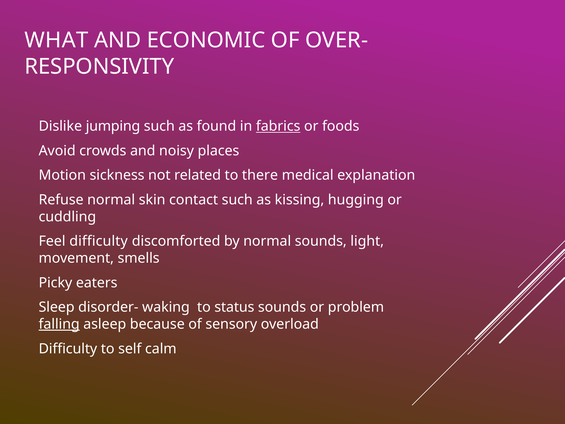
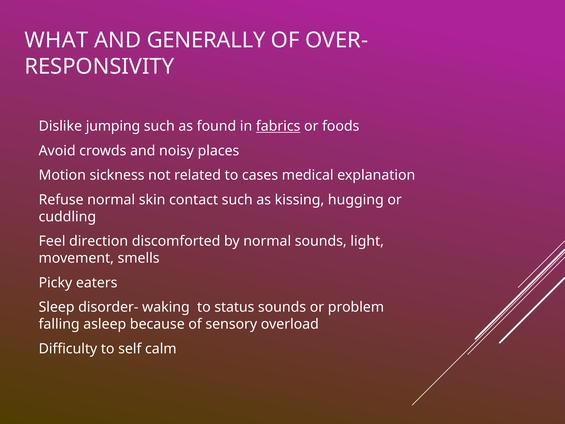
ECONOMIC: ECONOMIC -> GENERALLY (206, 40)
there: there -> cases (260, 175)
Feel difficulty: difficulty -> direction (99, 241)
falling underline: present -> none (59, 324)
